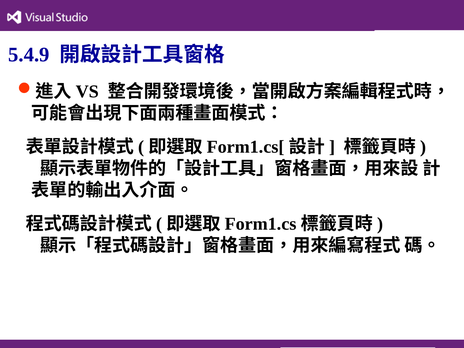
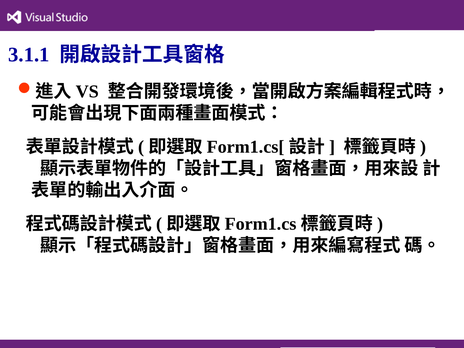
5.4.9: 5.4.9 -> 3.1.1 (29, 55)
